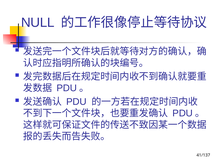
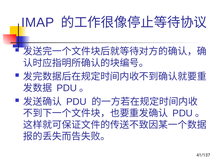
NULL: NULL -> IMAP (38, 23)
